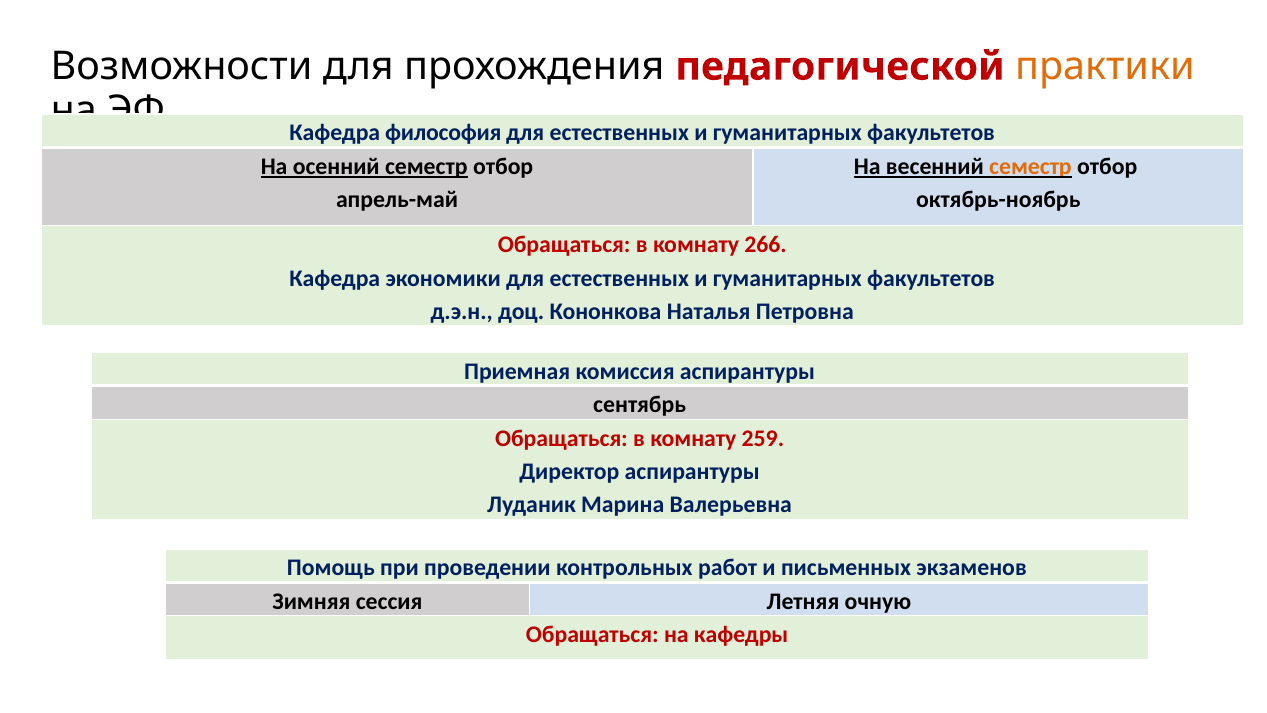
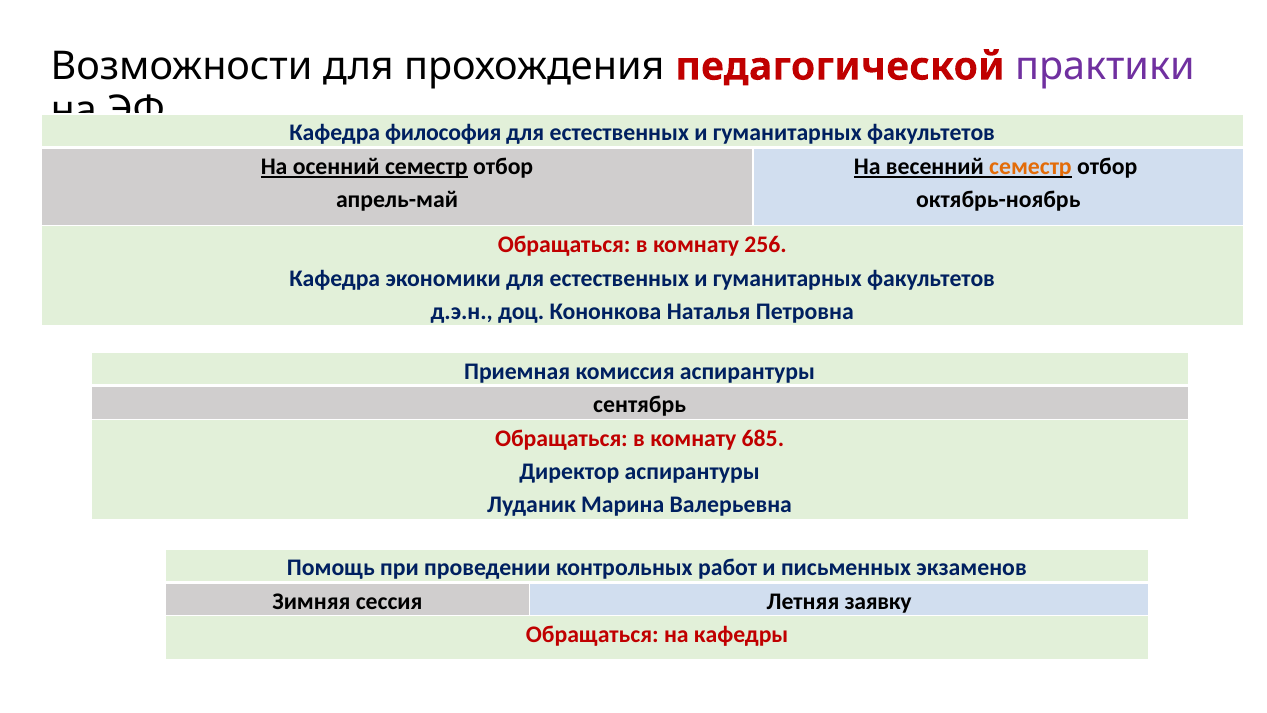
практики colour: orange -> purple (1105, 67)
266: 266 -> 256 (766, 245)
259: 259 -> 685 (763, 438)
очную: очную -> заявку (878, 601)
